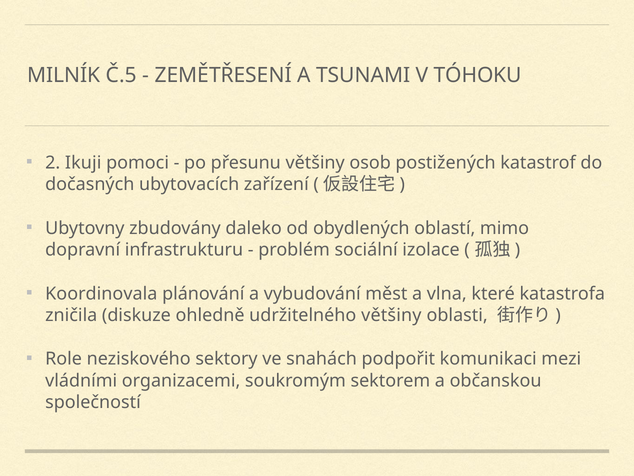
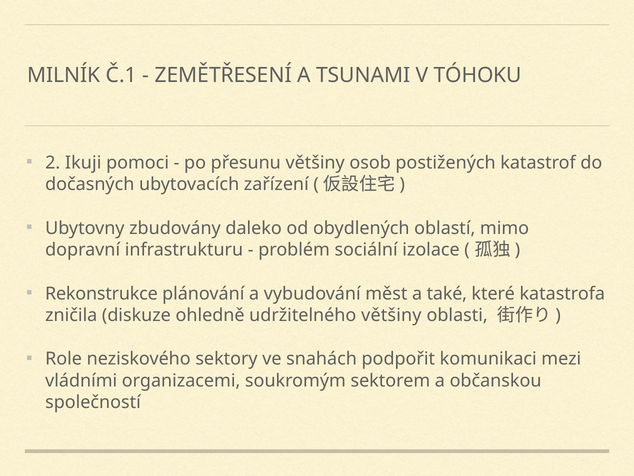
Č.5: Č.5 -> Č.1 (121, 75)
Koordinovala: Koordinovala -> Rekonstrukce (101, 293)
vlna: vlna -> také (447, 293)
